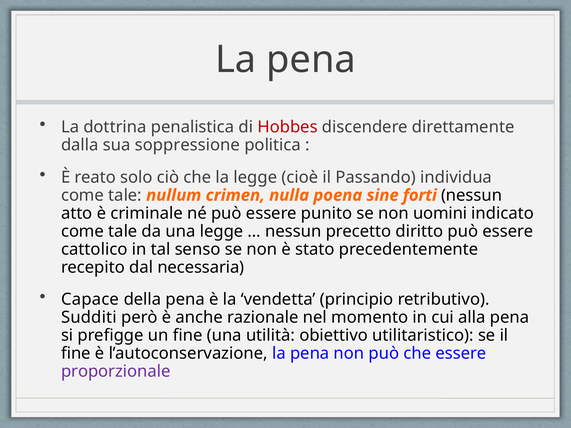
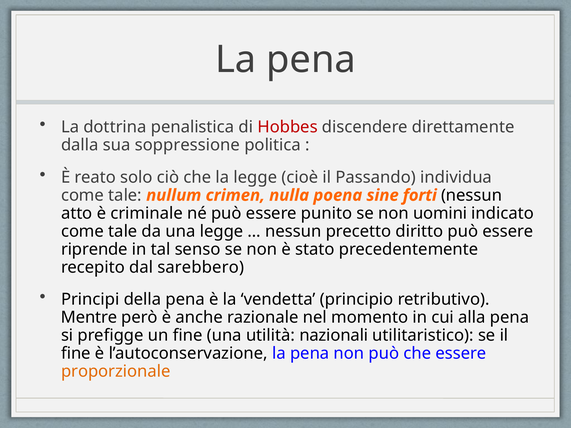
cattolico: cattolico -> riprende (94, 249)
necessaria: necessaria -> sarebbero (201, 267)
Capace: Capace -> Principi (90, 300)
Sudditi: Sudditi -> Mentre (89, 318)
obiettivo: obiettivo -> nazionali (334, 336)
proporzionale colour: purple -> orange (116, 372)
